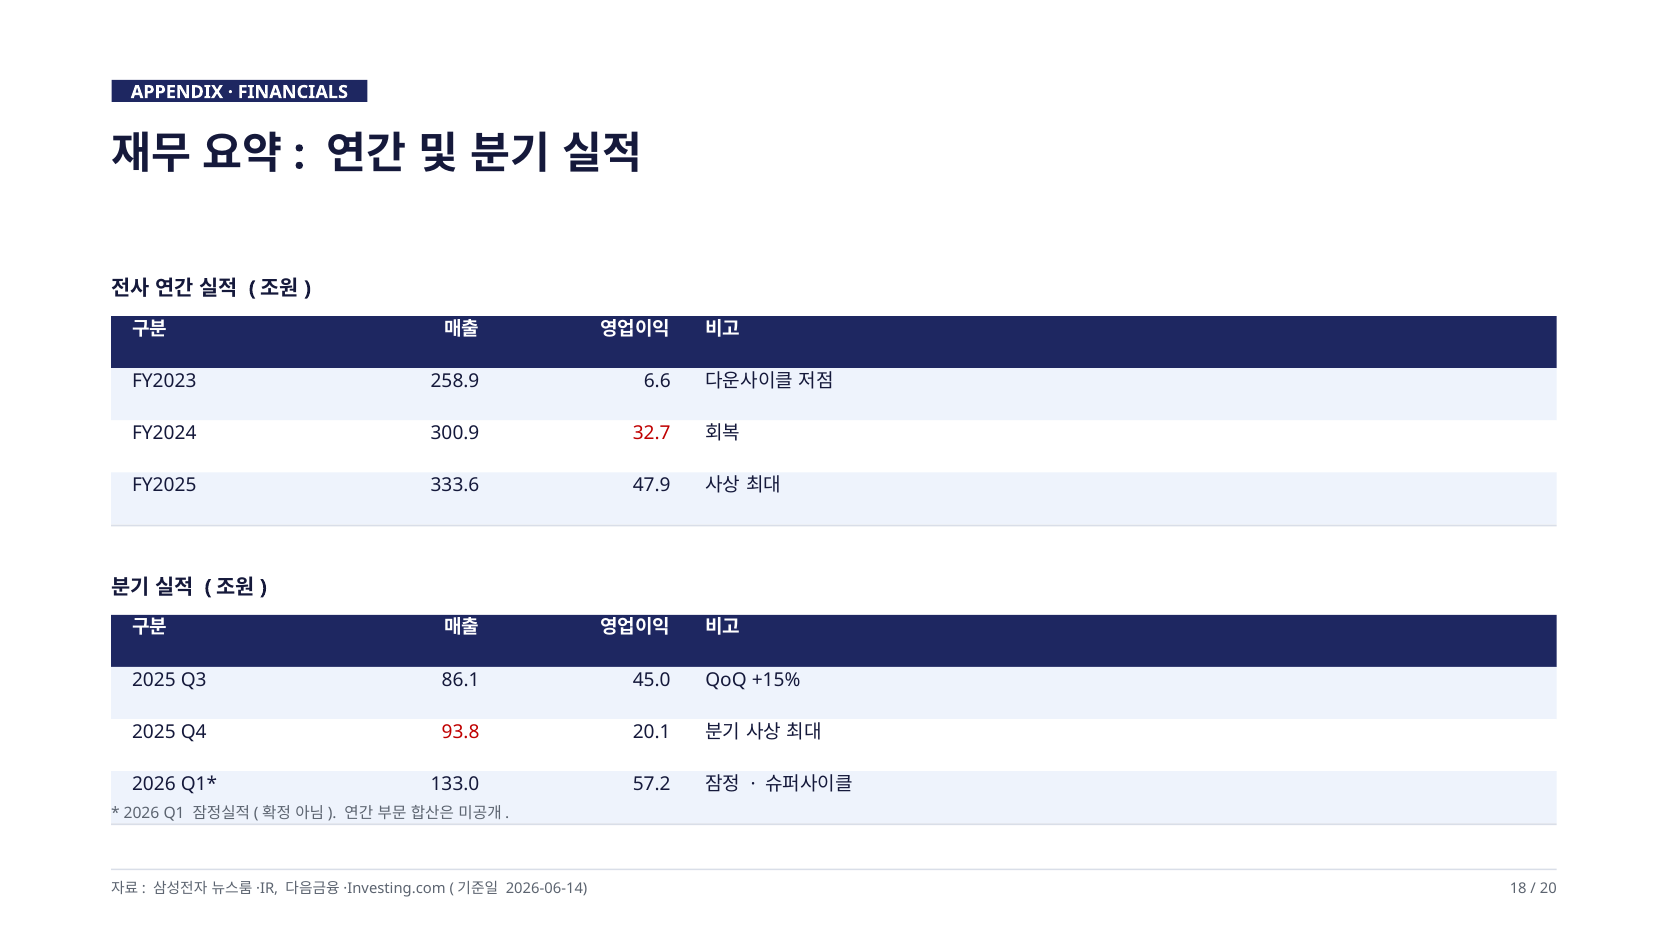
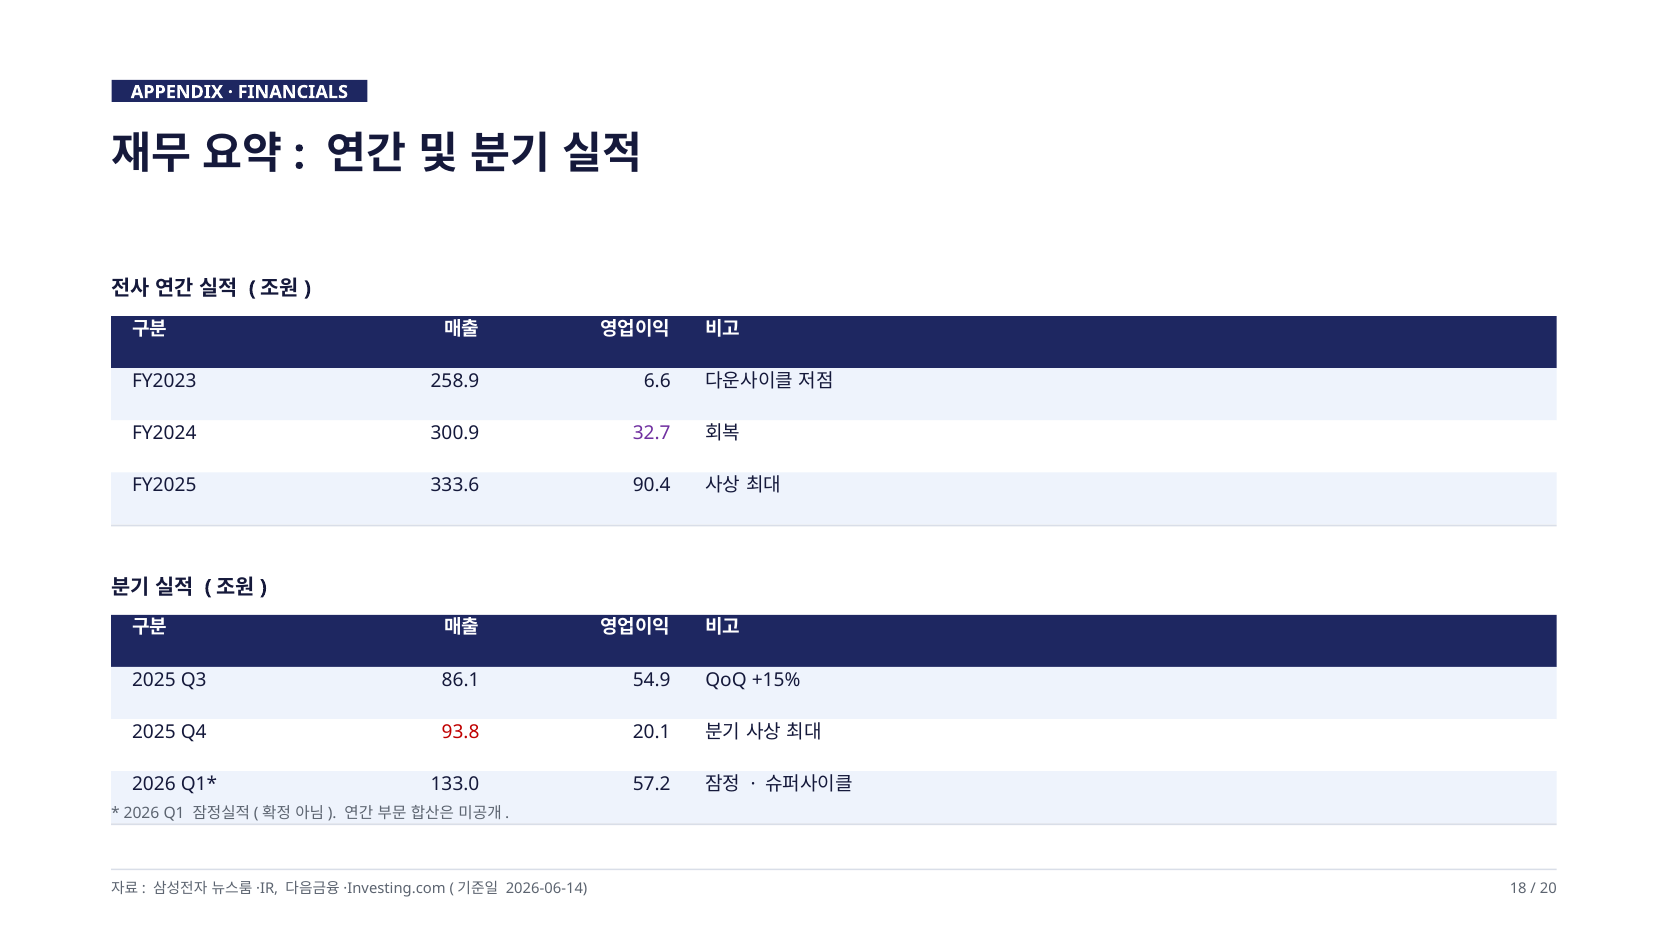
32.7 colour: red -> purple (652, 433)
47.9: 47.9 -> 90.4 (652, 485)
45.0: 45.0 -> 54.9 (652, 680)
